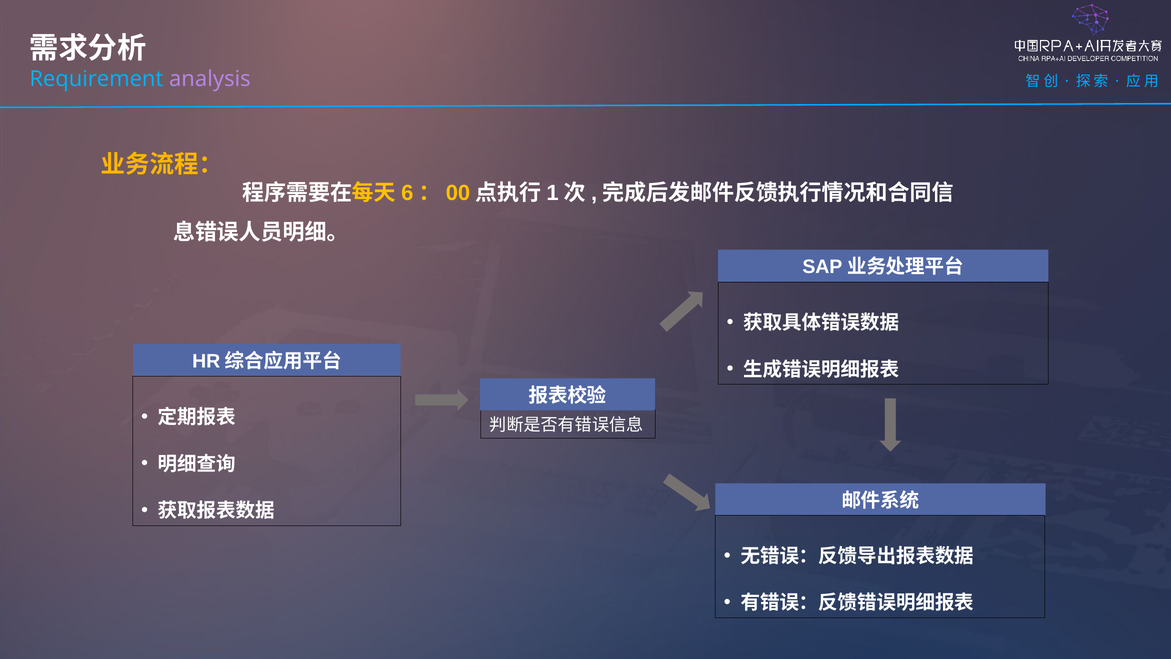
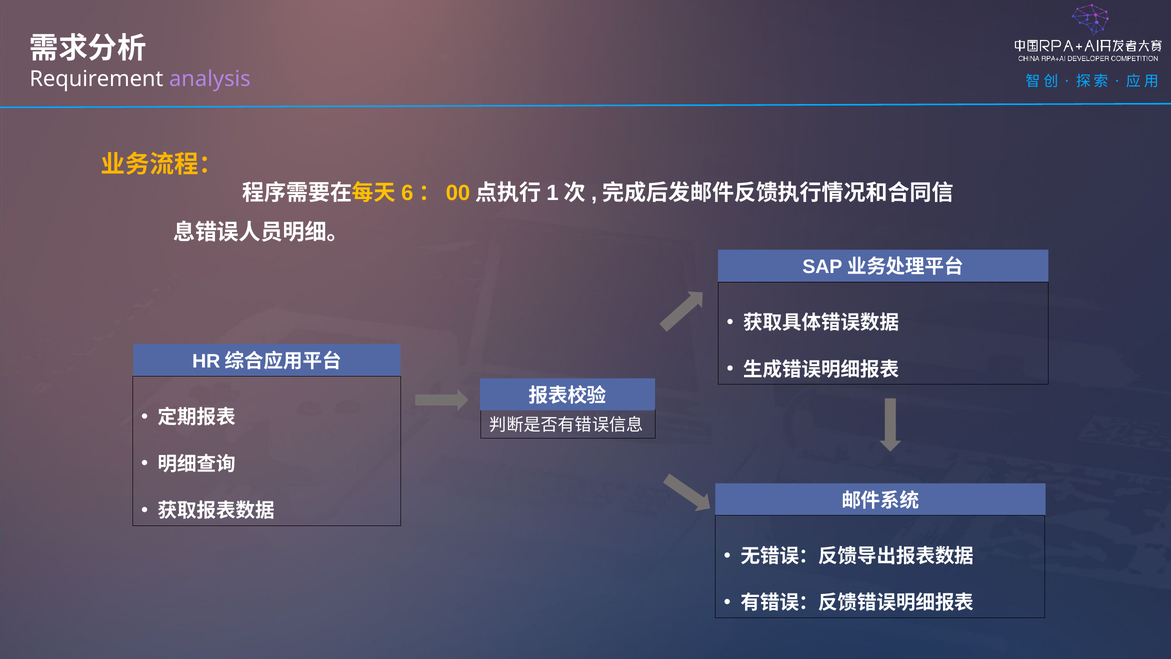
Requirement colour: light blue -> white (96, 79)
